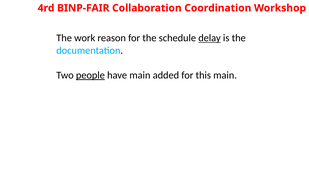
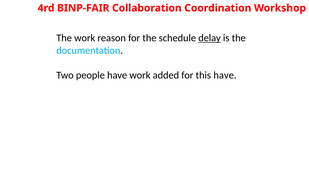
people underline: present -> none (90, 75)
have main: main -> work (140, 75)
this main: main -> have (225, 75)
